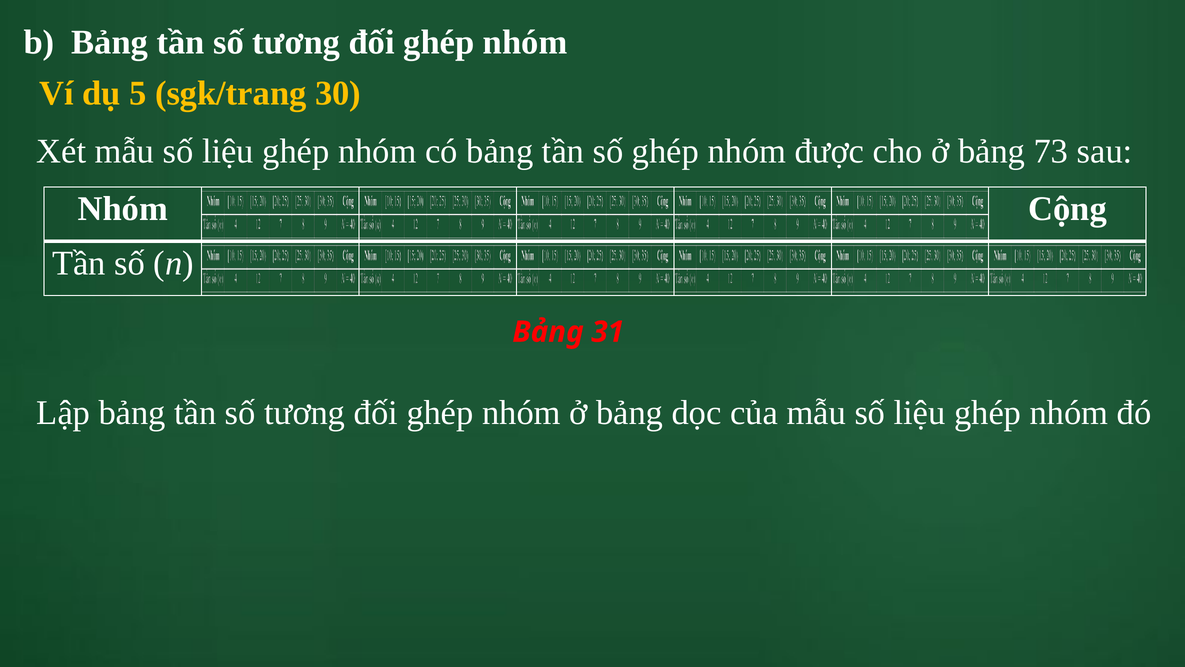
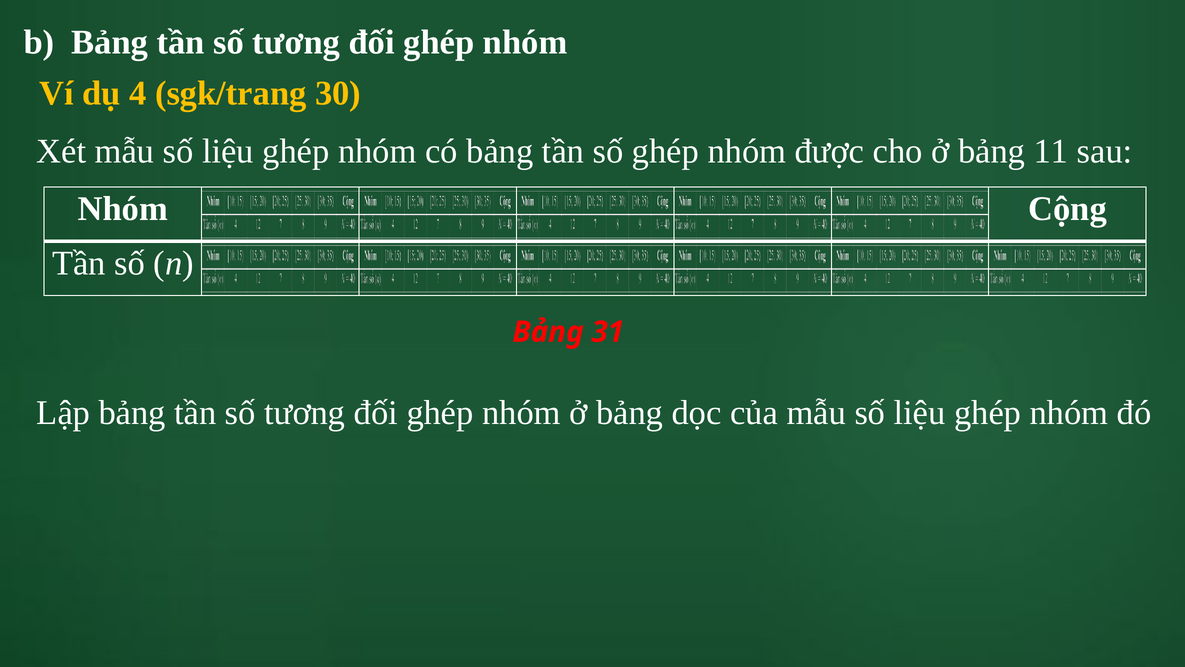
5: 5 -> 4 (138, 93)
73: 73 -> 11 (1051, 151)
